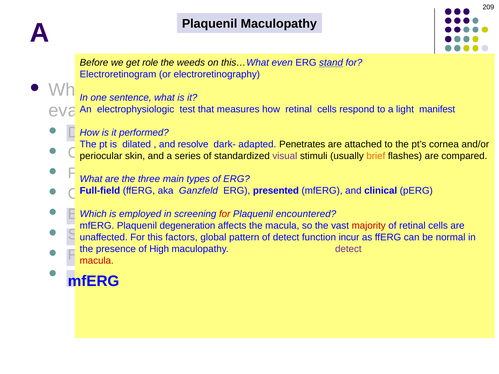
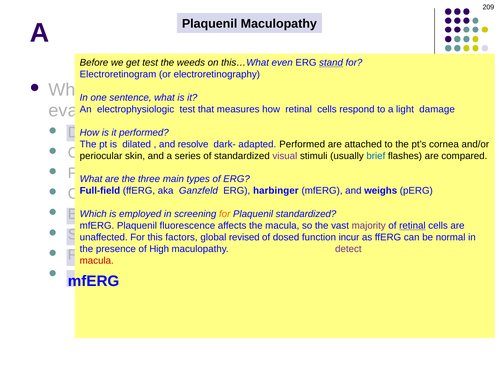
get role: role -> test (150, 63)
manifest: manifest -> damage (437, 109)
Penetrates: Penetrates -> Performed (302, 144)
brief colour: orange -> blue (376, 156)
presented: presented -> harbinger (276, 191)
and clinical: clinical -> weighs (381, 191)
for colour: red -> orange (225, 214)
Plaquenil encountered: encountered -> standardized (306, 214)
degeneration: degeneration -> fluorescence (187, 226)
majority colour: red -> purple (369, 226)
retinal underline: none -> present (412, 226)
pattern: pattern -> revised (244, 237)
of detect: detect -> dosed (286, 237)
